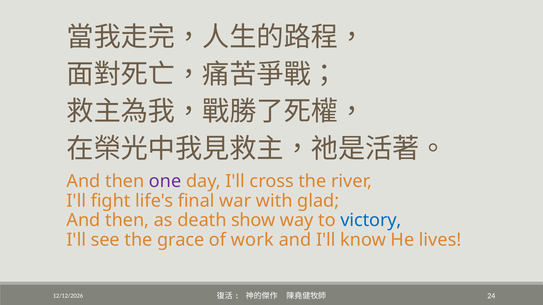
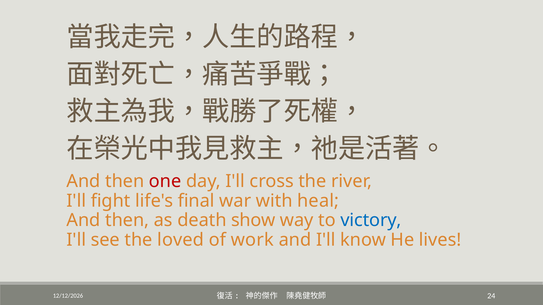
one colour: purple -> red (165, 182)
glad: glad -> heal (318, 201)
grace: grace -> loved (181, 240)
